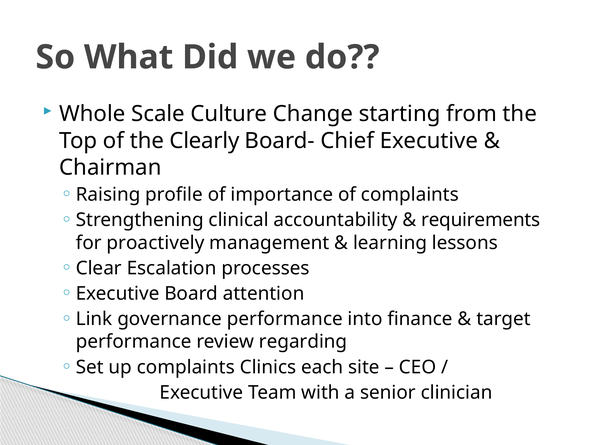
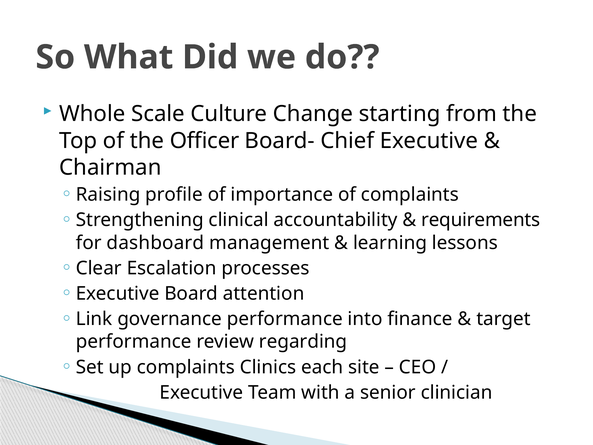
Clearly: Clearly -> Officer (204, 141)
proactively: proactively -> dashboard (155, 243)
